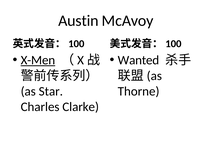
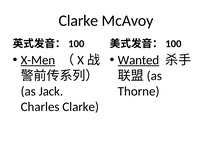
Austin: Austin -> Clarke (78, 21)
Wanted underline: none -> present (139, 60)
Star: Star -> Jack (51, 91)
